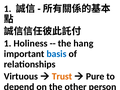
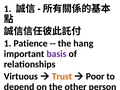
Holiness: Holiness -> Patience (31, 43)
basis colour: blue -> purple (57, 54)
Pure: Pure -> Poor (95, 76)
